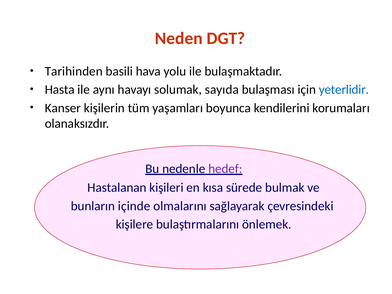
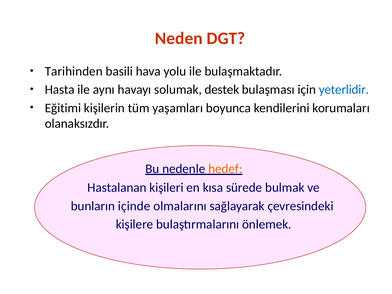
sayıda: sayıda -> destek (222, 90)
Kanser: Kanser -> Eğitimi (63, 108)
hedef colour: purple -> orange (225, 169)
